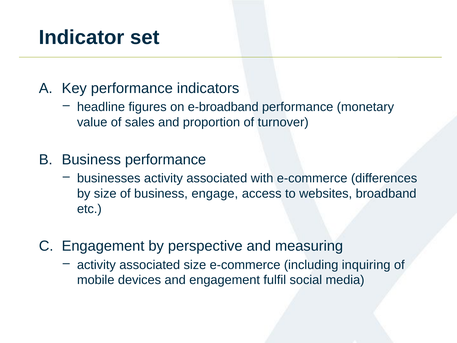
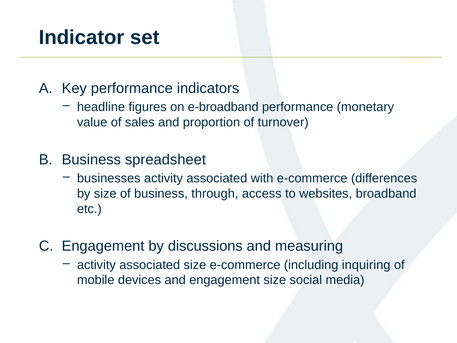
Business performance: performance -> spreadsheet (165, 159)
engage: engage -> through (215, 193)
perspective: perspective -> discussions (205, 246)
engagement fulfil: fulfil -> size (275, 280)
